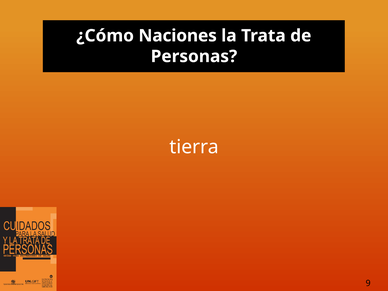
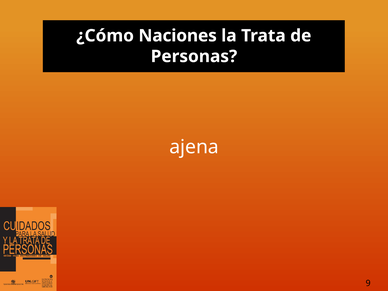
tierra: tierra -> ajena (194, 147)
